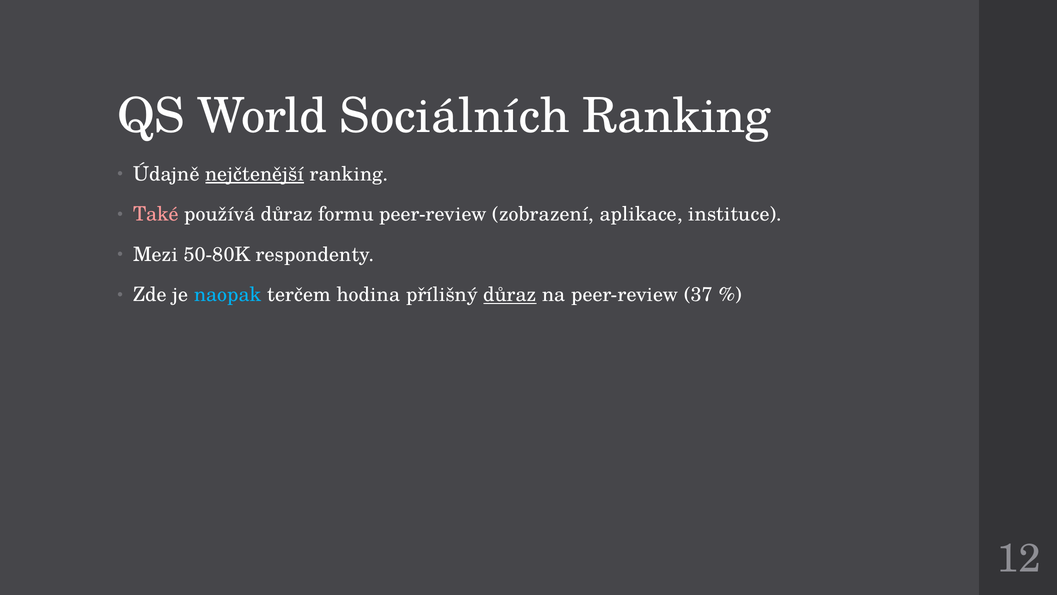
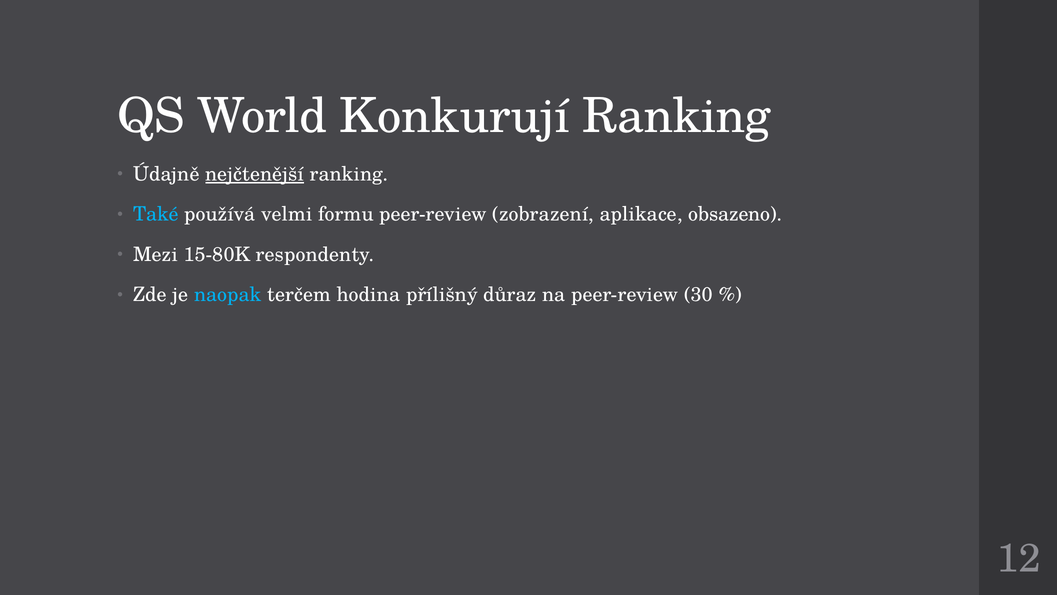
Sociálních: Sociálních -> Konkurují (455, 116)
Také colour: pink -> light blue (156, 214)
používá důraz: důraz -> velmi (287, 214)
instituce: instituce -> obsazeno (735, 214)
50-80K: 50-80K -> 15-80K (217, 255)
důraz underline: present -> none (510, 295)
37: 37 -> 30 (699, 295)
